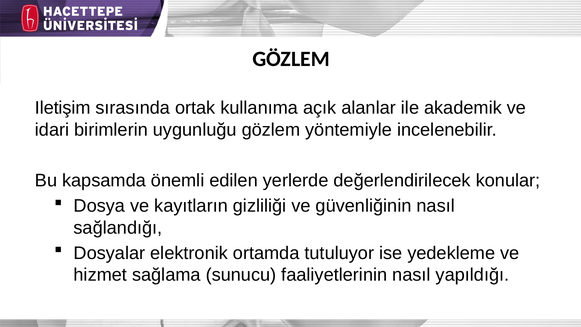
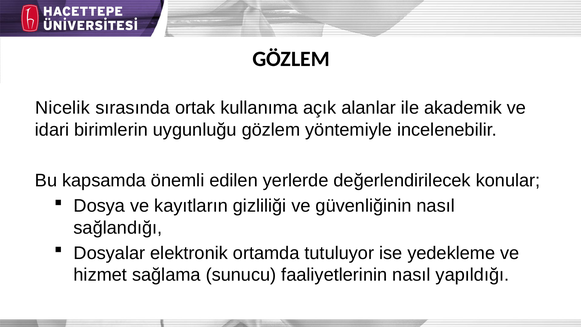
Iletişim: Iletişim -> Nicelik (63, 108)
